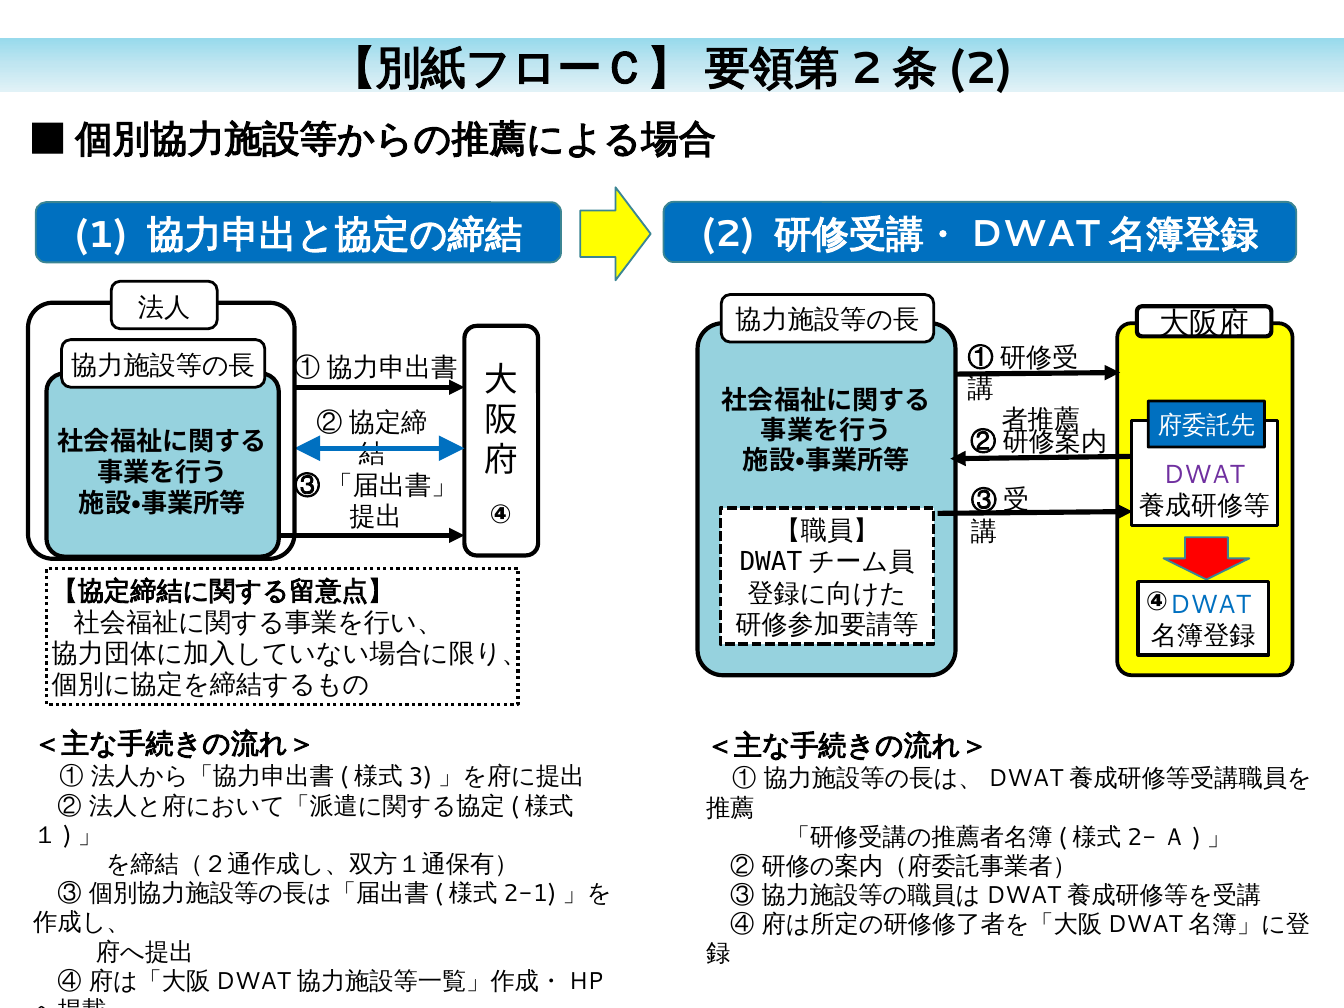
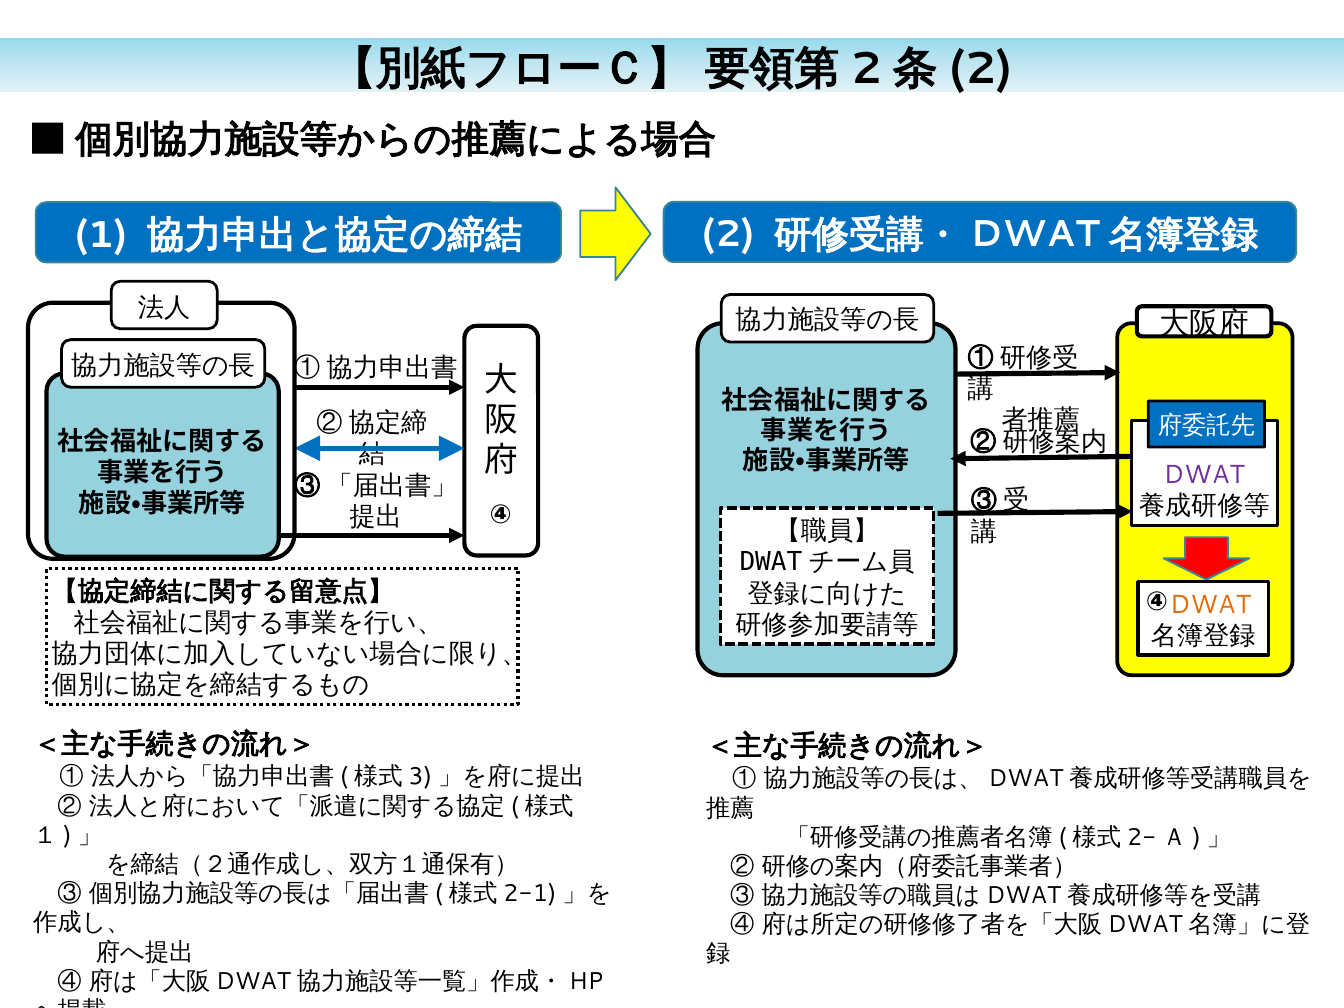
DWAT colour: blue -> orange (1210, 604)
